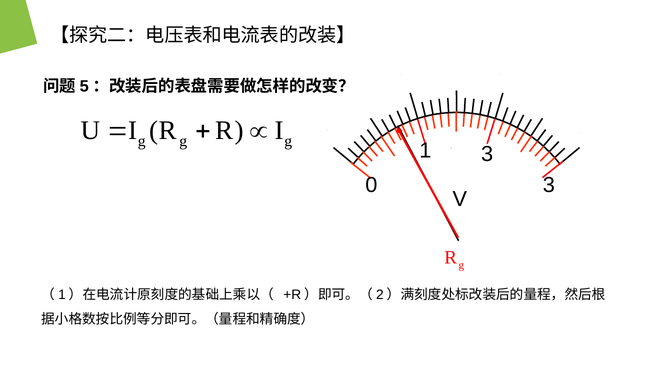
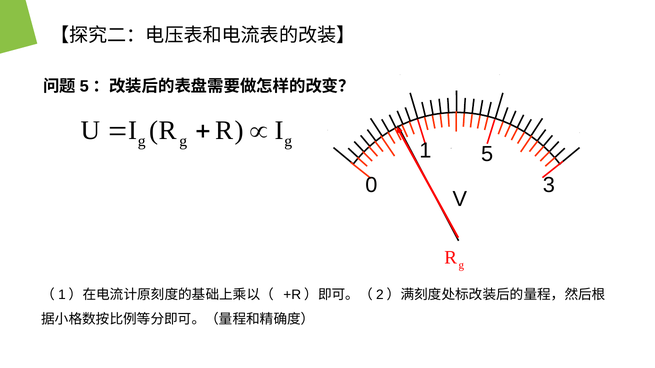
3: 3 -> 5 (487, 154)
